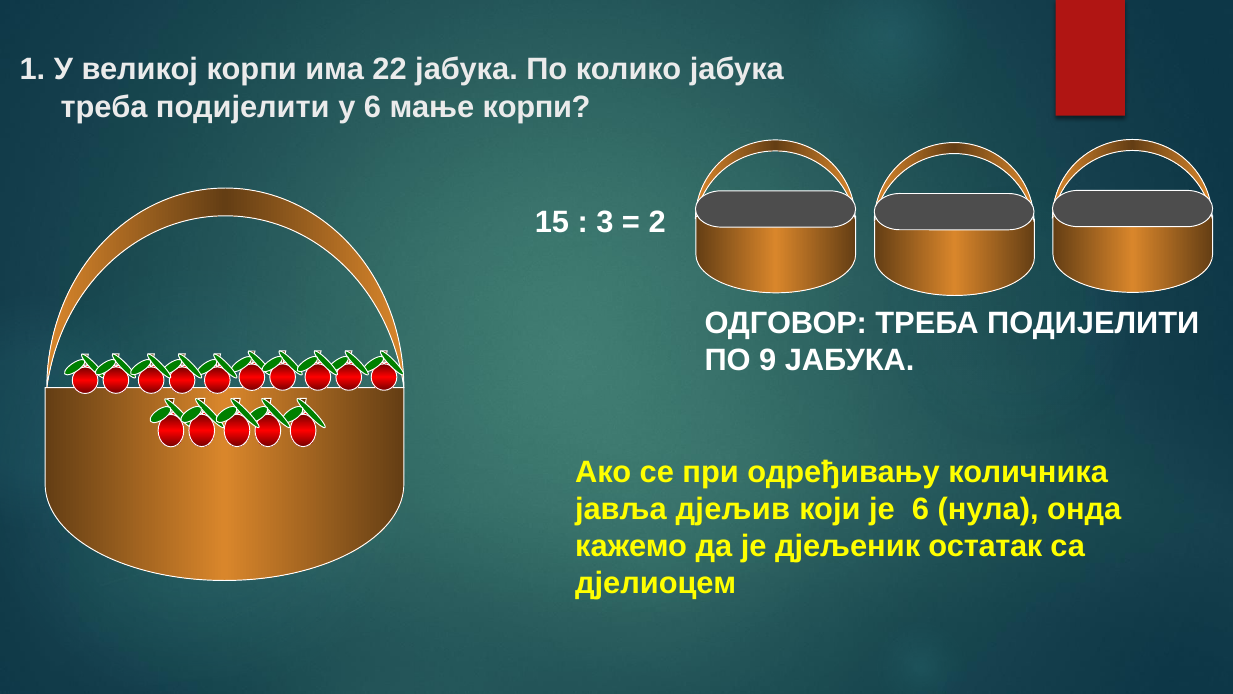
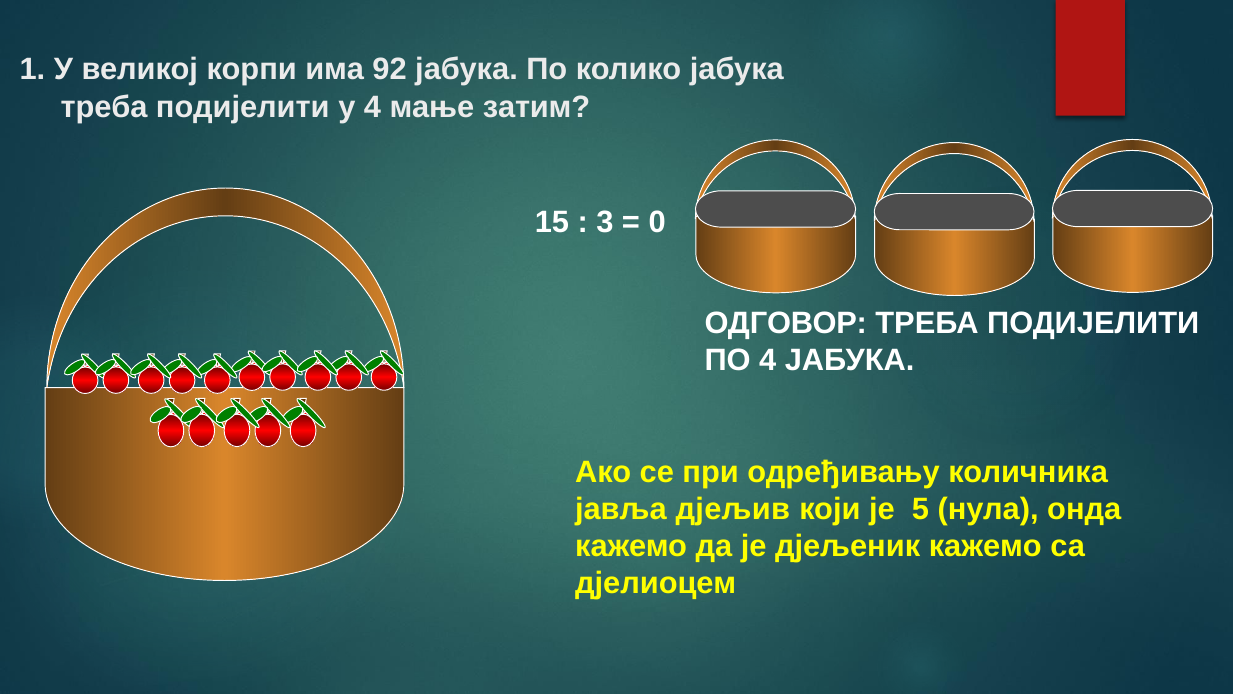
22: 22 -> 92 (389, 69)
у 6: 6 -> 4 (373, 107)
мање корпи: корпи -> затим (537, 107)
2: 2 -> 0 (657, 222)
ПО 9: 9 -> 4 (768, 360)
је 6: 6 -> 5 (920, 509)
дјељеник остатак: остатак -> кажемо (985, 546)
